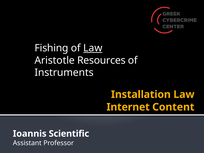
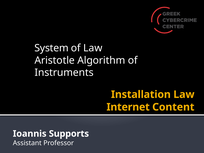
Fishing: Fishing -> System (52, 48)
Law underline: present -> none (93, 48)
Resources: Resources -> Algorithm (101, 60)
Scientific: Scientific -> Supports (69, 134)
